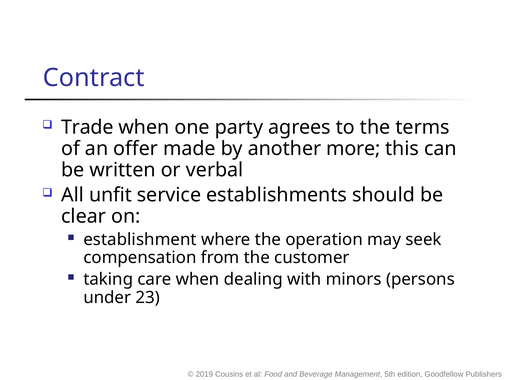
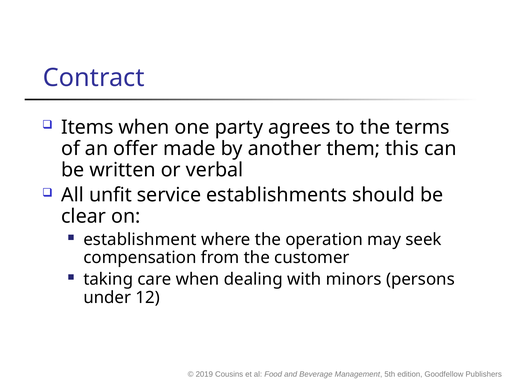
Trade: Trade -> Items (87, 127)
more: more -> them (353, 149)
23: 23 -> 12 (148, 298)
